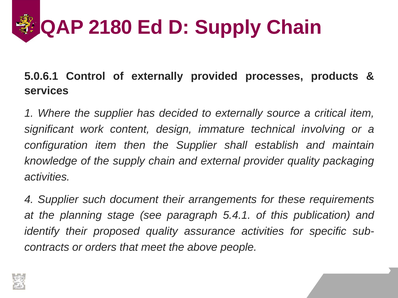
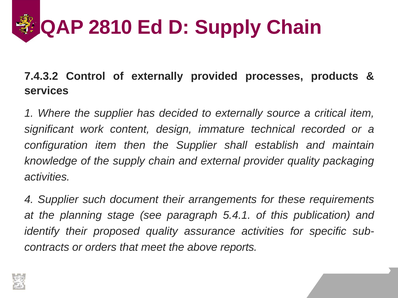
2180: 2180 -> 2810 (110, 27)
5.0.6.1: 5.0.6.1 -> 7.4.3.2 (41, 76)
involving: involving -> recorded (323, 129)
people: people -> reports (239, 248)
